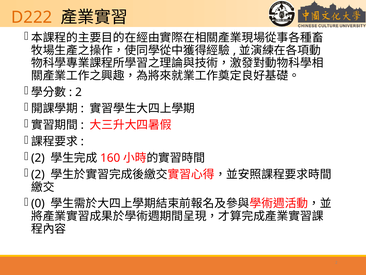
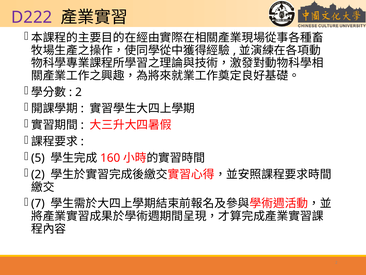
D222 colour: orange -> purple (32, 17)
2: 2 -> 5 (38, 158)
0: 0 -> 7 (38, 203)
